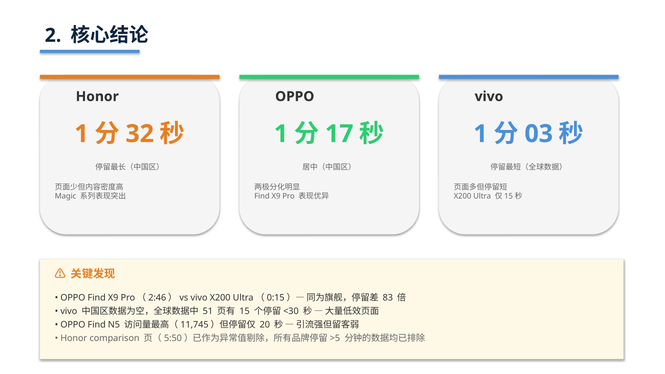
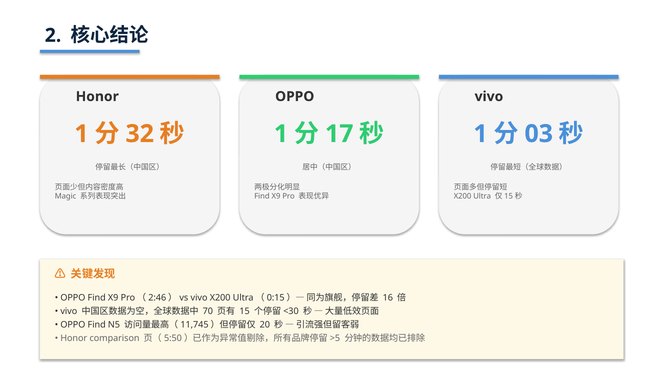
83: 83 -> 16 (388, 298)
51: 51 -> 70 (208, 311)
